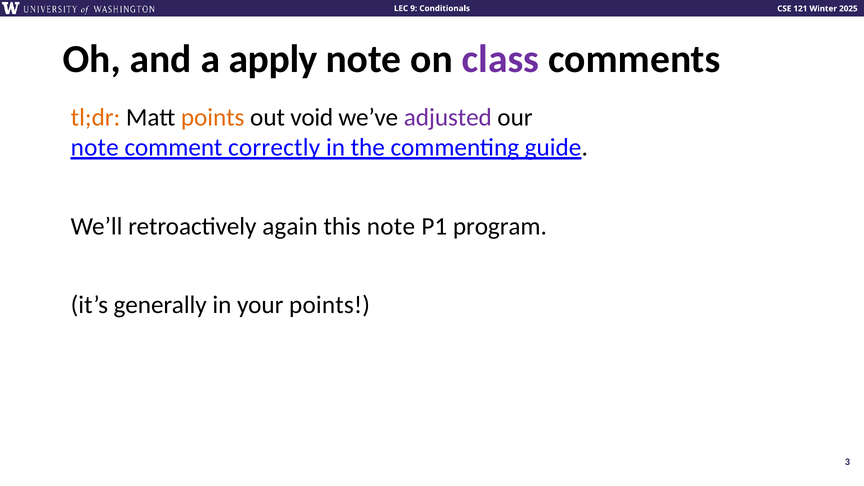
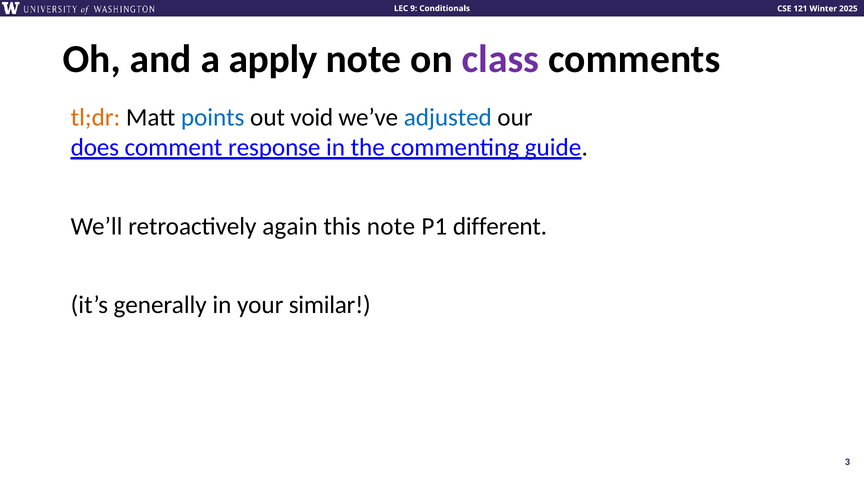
points colour: orange -> blue (213, 117)
adjusted colour: purple -> blue (448, 117)
note: note -> does (95, 148)
correctly: correctly -> response (274, 148)
program: program -> different (500, 227)
your points: points -> similar (330, 305)
